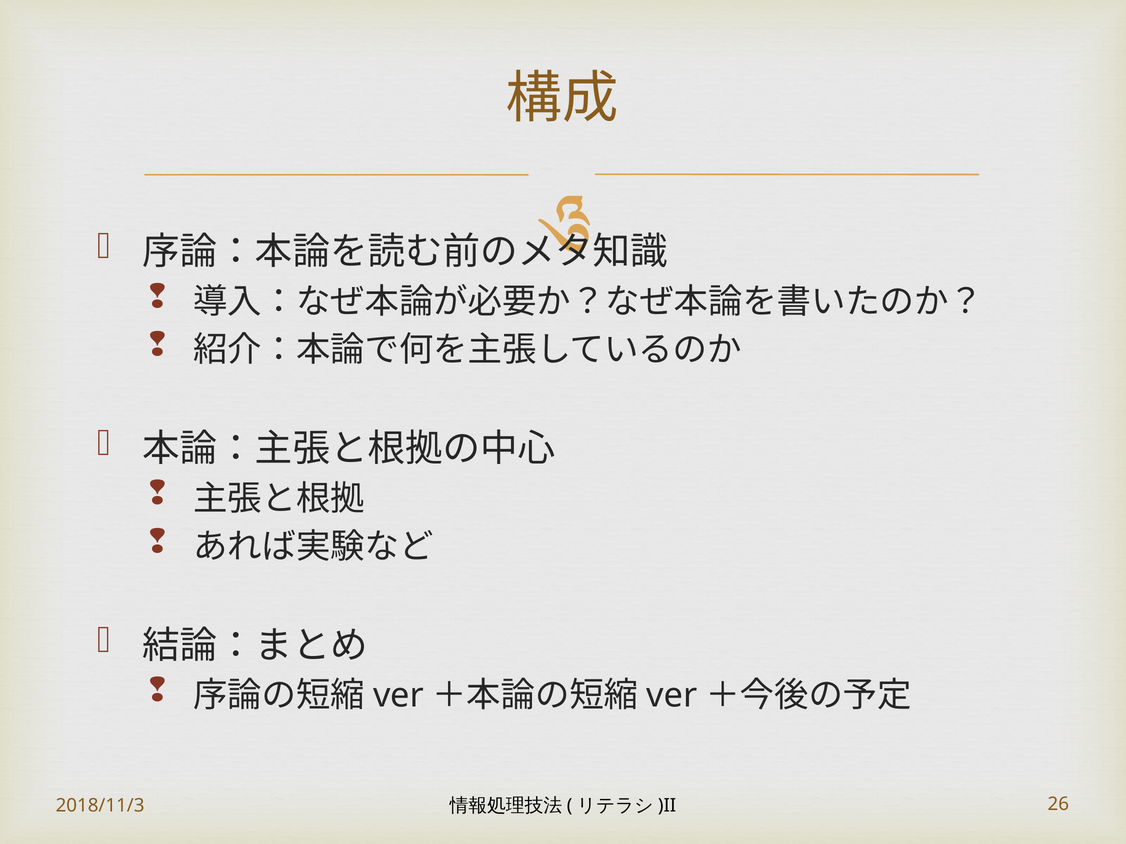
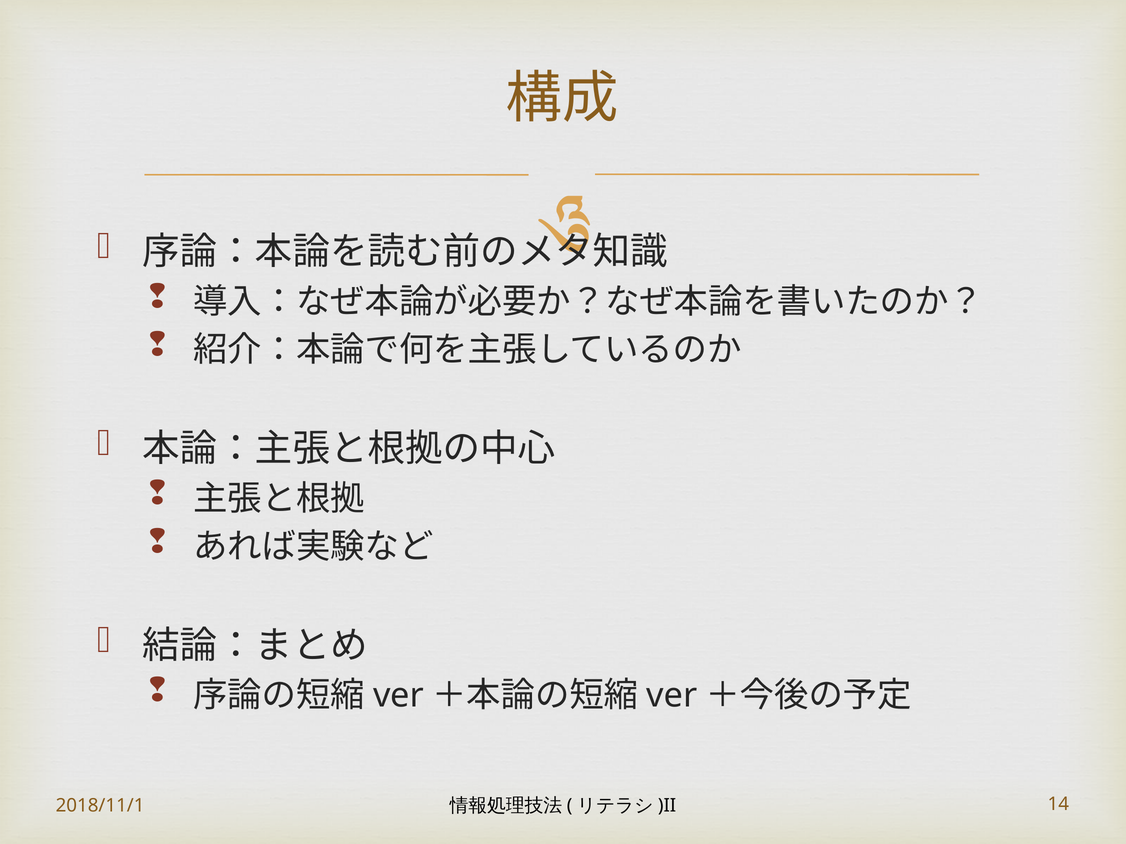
2018/11/3: 2018/11/3 -> 2018/11/1 (100, 806)
26: 26 -> 14 (1058, 804)
